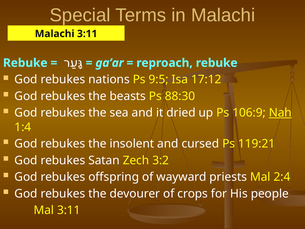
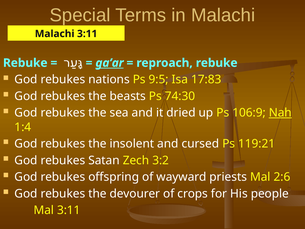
ga’ar underline: none -> present (110, 63)
17:12: 17:12 -> 17:83 (206, 79)
88:30: 88:30 -> 74:30 (180, 96)
2:4: 2:4 -> 2:6 (282, 177)
